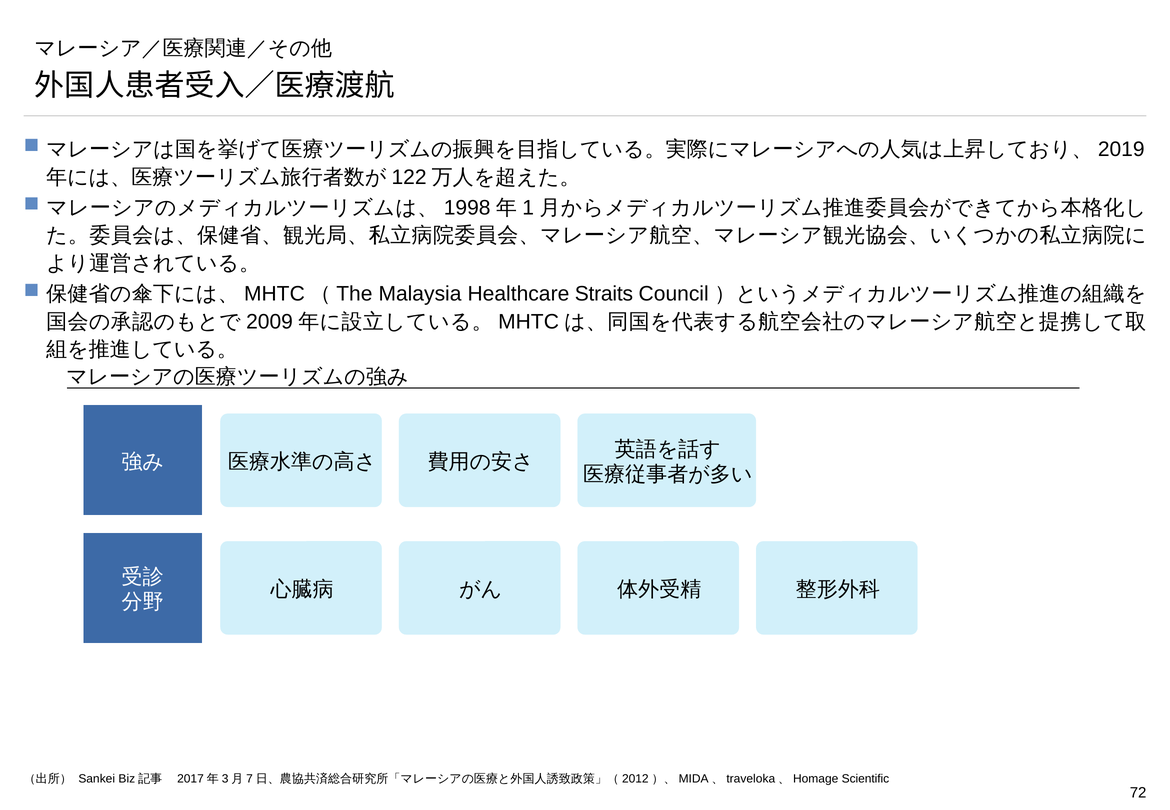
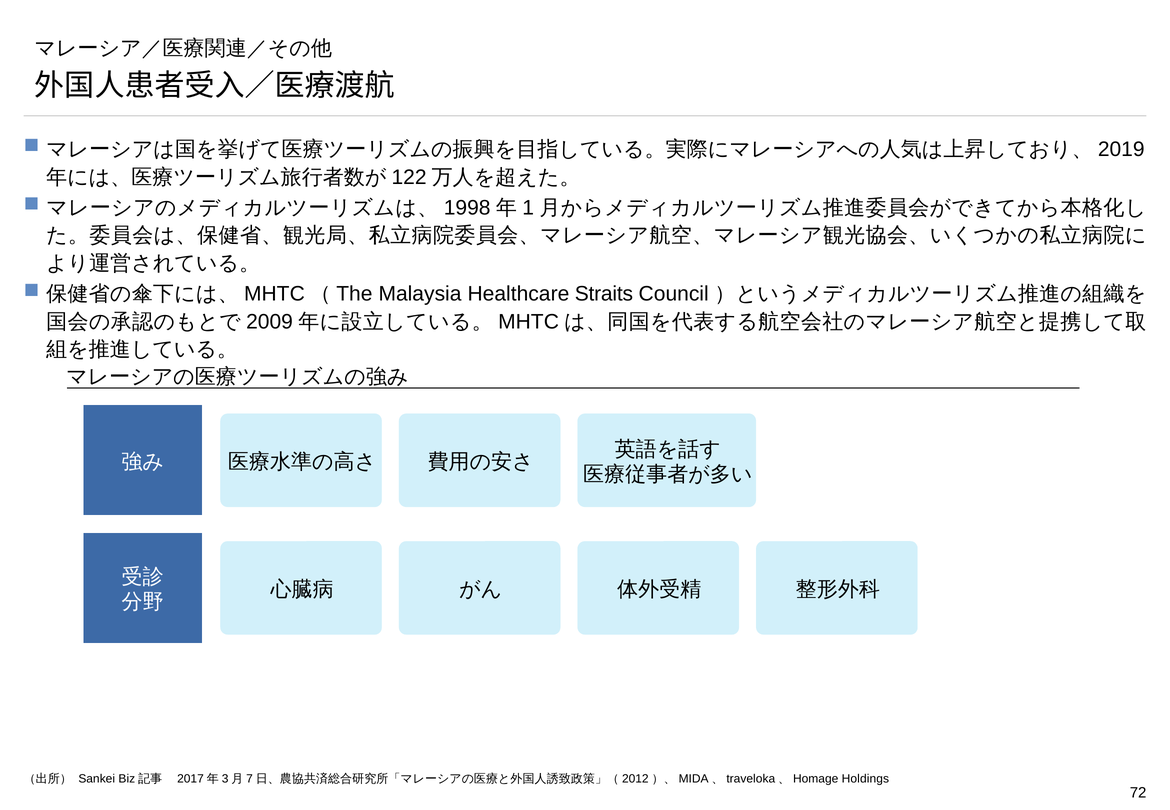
Scientific: Scientific -> Holdings (865, 779)
